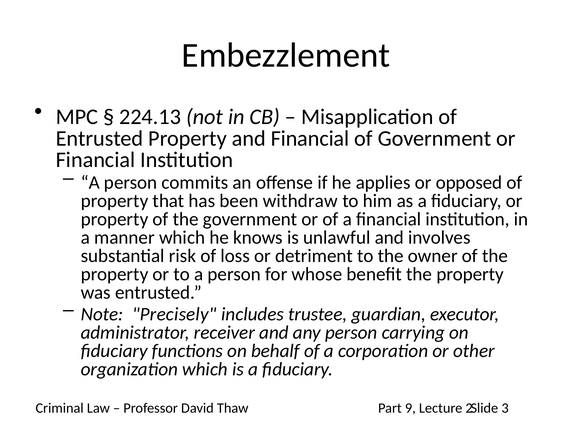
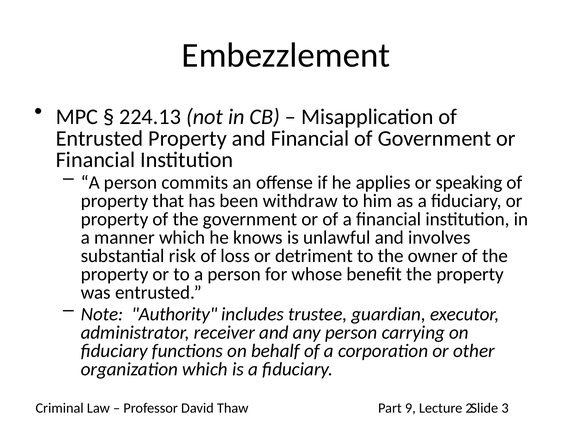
opposed: opposed -> speaking (469, 183)
Precisely: Precisely -> Authority (174, 314)
